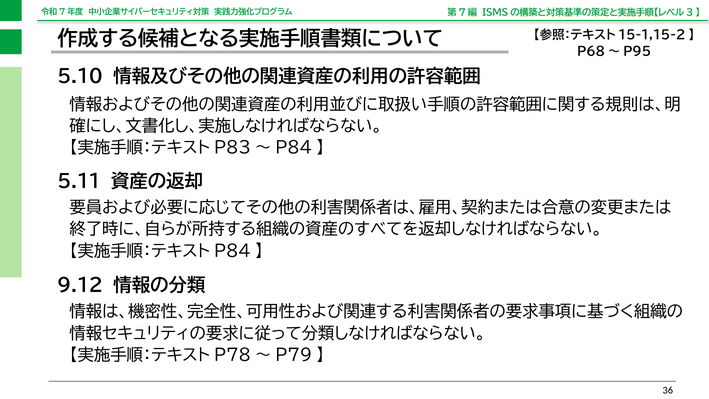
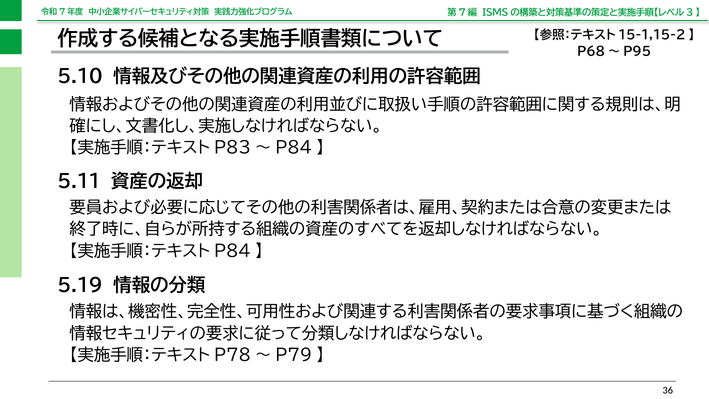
9.12: 9.12 -> 5.19 (80, 285)
